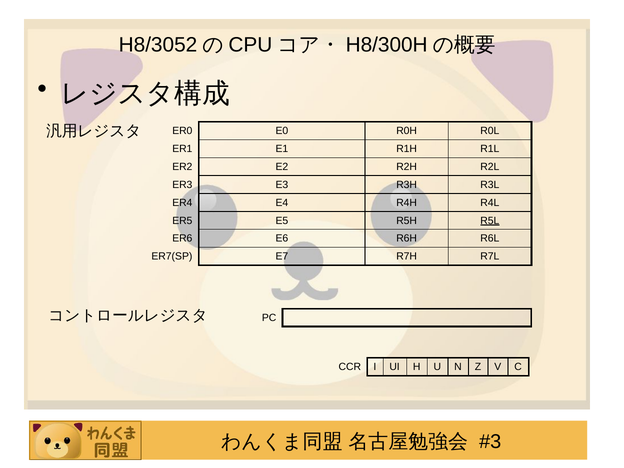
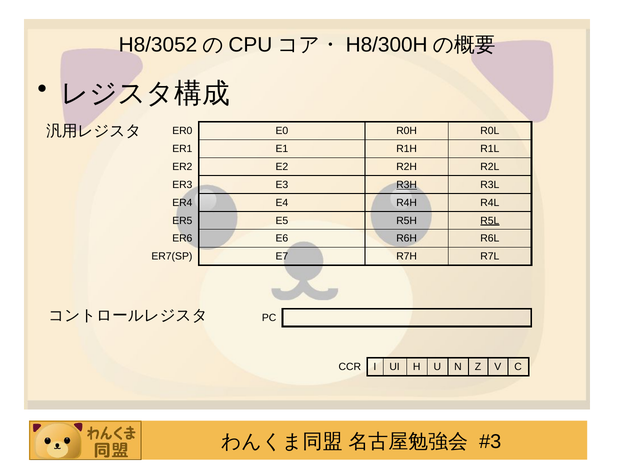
R3H underline: none -> present (407, 185)
